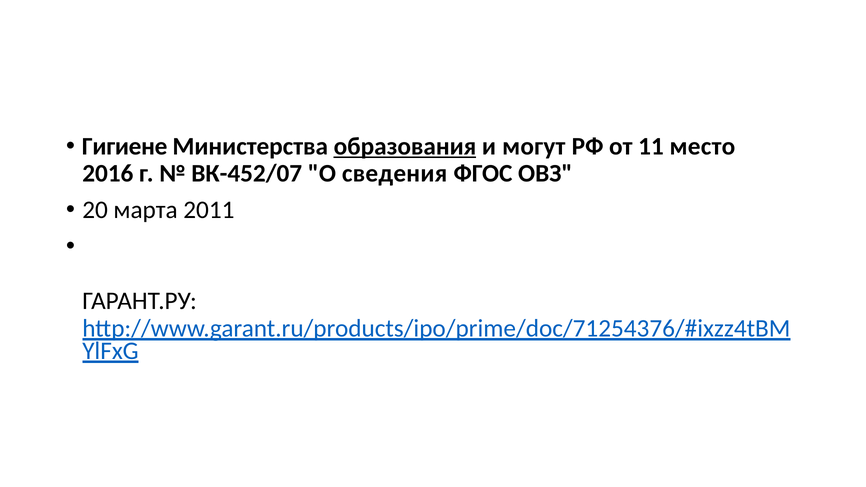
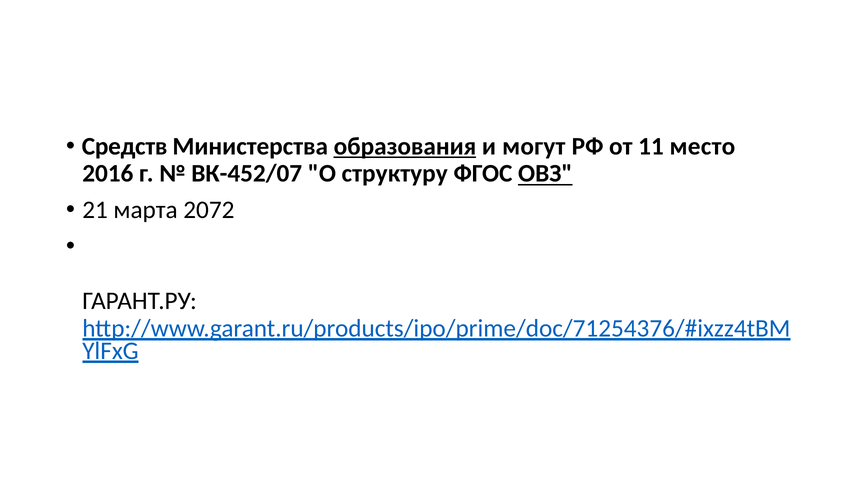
Гигиене: Гигиене -> Средств (125, 146)
сведения: сведения -> структуру (395, 174)
ОВЗ underline: none -> present (545, 174)
20: 20 -> 21 (95, 210)
2011: 2011 -> 2072 (209, 210)
